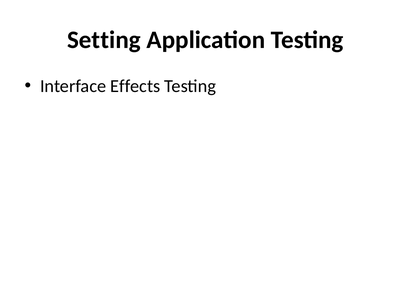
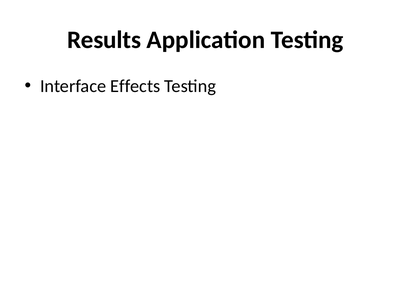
Setting: Setting -> Results (104, 40)
